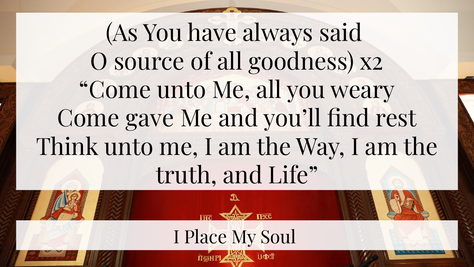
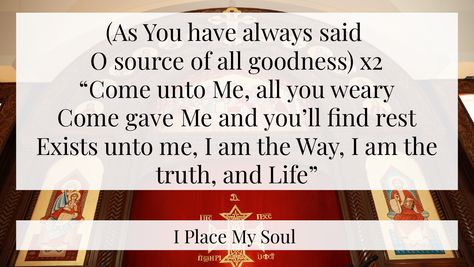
Think: Think -> Exists (67, 147)
